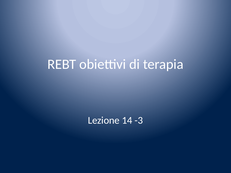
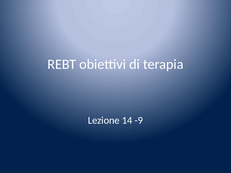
-3: -3 -> -9 (139, 121)
